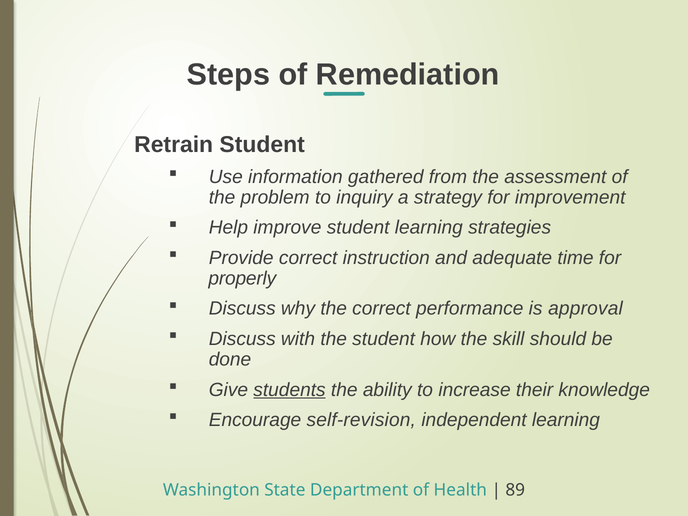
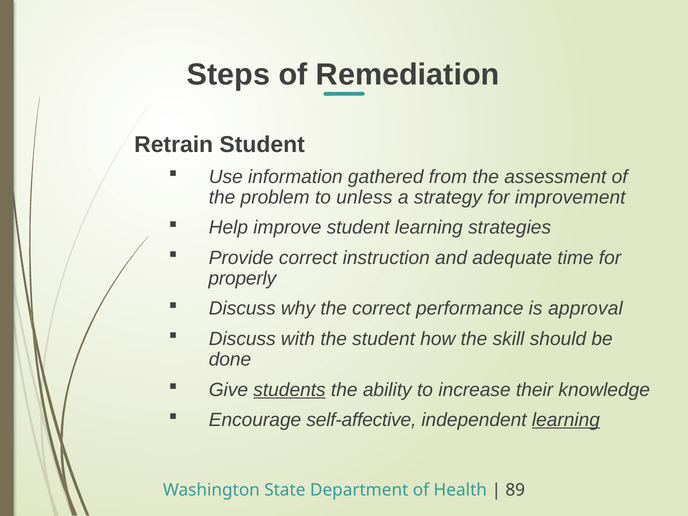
inquiry: inquiry -> unless (364, 197)
self-revision: self-revision -> self-affective (361, 420)
learning underline: none -> present (566, 420)
